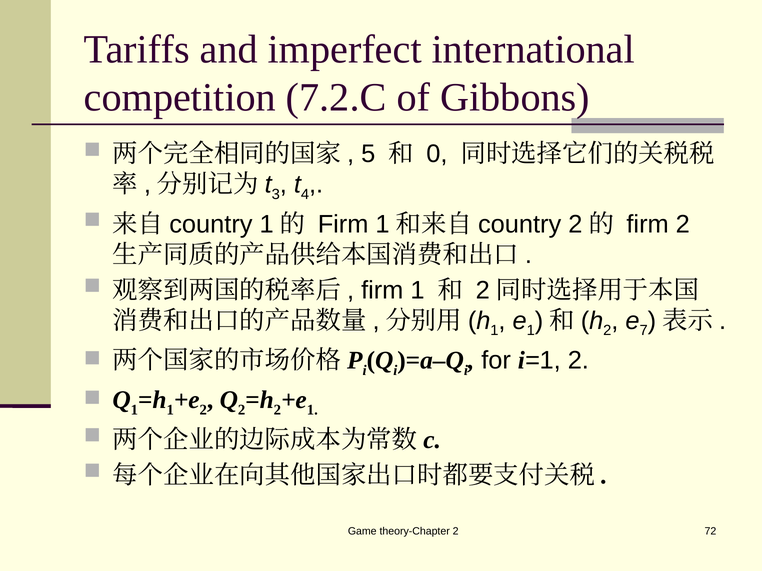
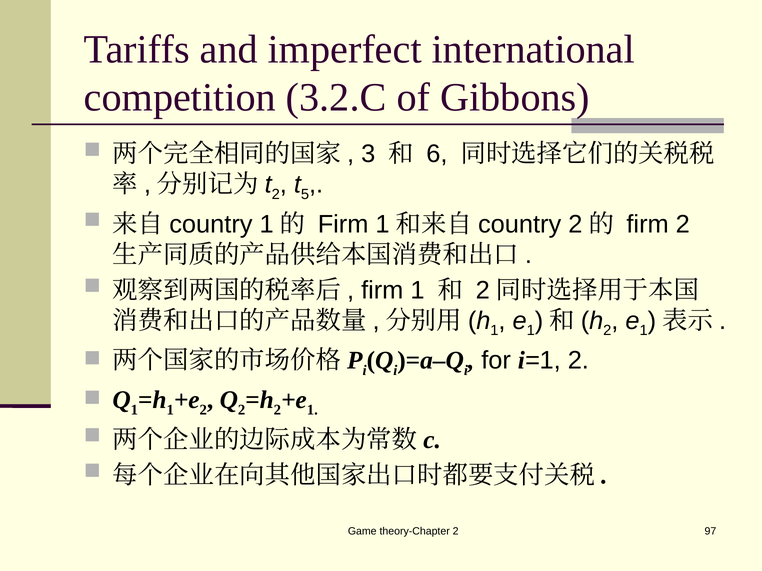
7.2.C: 7.2.C -> 3.2.C (336, 98)
5: 5 -> 3 (368, 154)
0: 0 -> 6 (437, 154)
3: 3 -> 2 (276, 195)
4: 4 -> 5 (305, 195)
7: 7 -> 1 (644, 331)
72: 72 -> 97 (710, 532)
